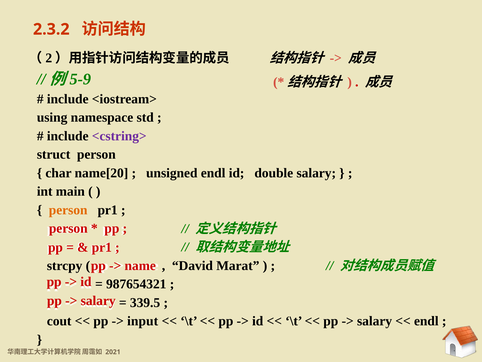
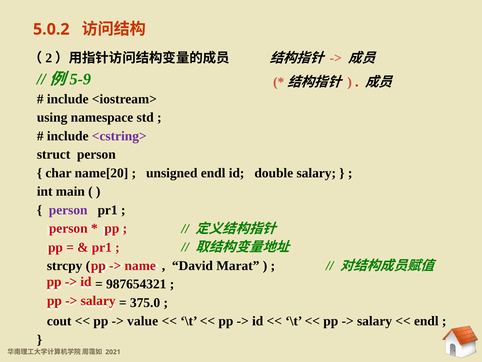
2.3.2: 2.3.2 -> 5.0.2 (51, 29)
person colour: orange -> purple (68, 210)
339.5: 339.5 -> 375.0 (145, 302)
input: input -> value (143, 321)
